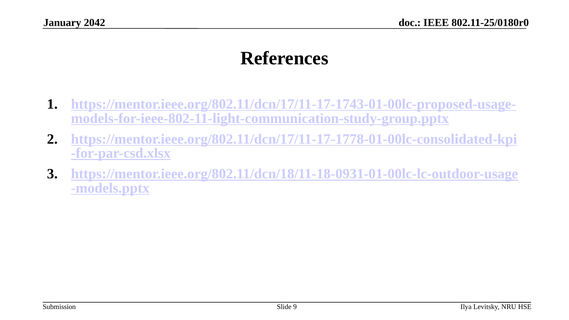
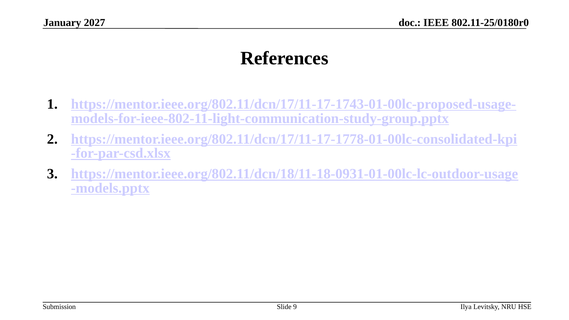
2042: 2042 -> 2027 (95, 23)
